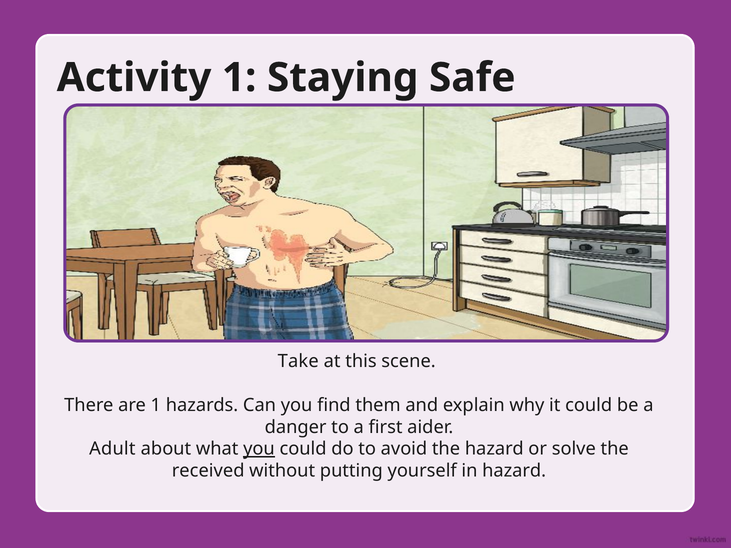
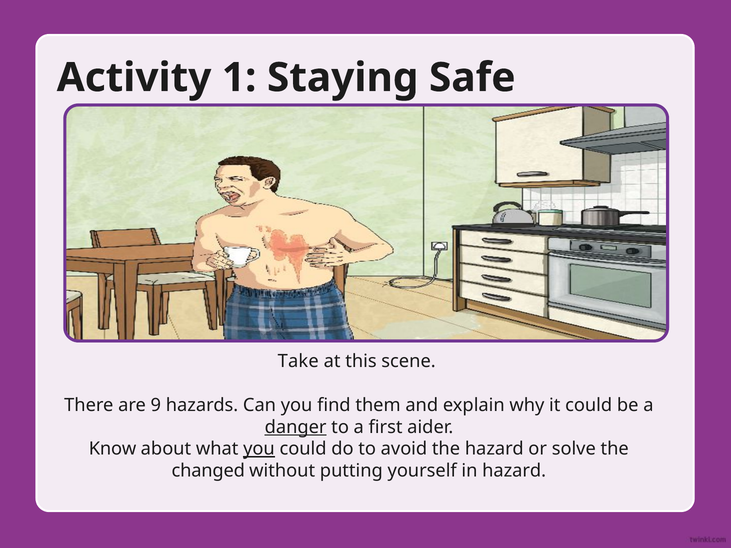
are 1: 1 -> 9 (156, 405)
danger underline: none -> present (296, 427)
Adult: Adult -> Know (113, 449)
received: received -> changed (208, 471)
